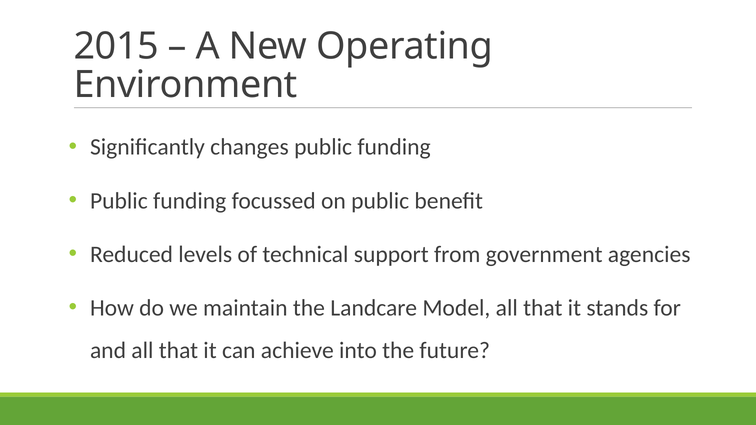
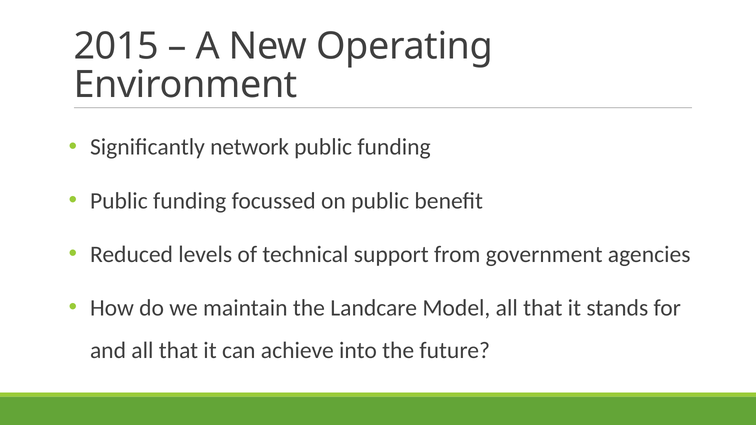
changes: changes -> network (250, 147)
